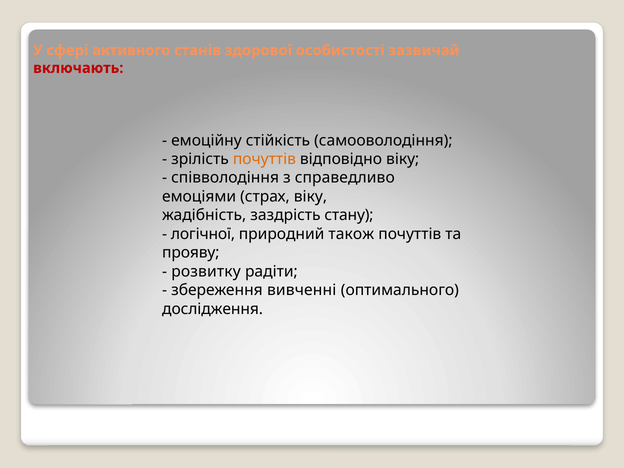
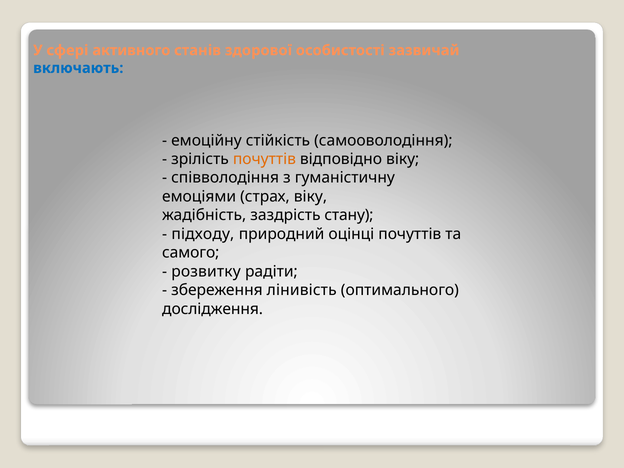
включають colour: red -> blue (78, 68)
справедливо: справедливо -> гуманістичну (345, 178)
логічної: логічної -> підходу (203, 234)
також: також -> оцінці (351, 234)
прояву: прояву -> самого (191, 253)
вивченні: вивченні -> лінивість (302, 290)
